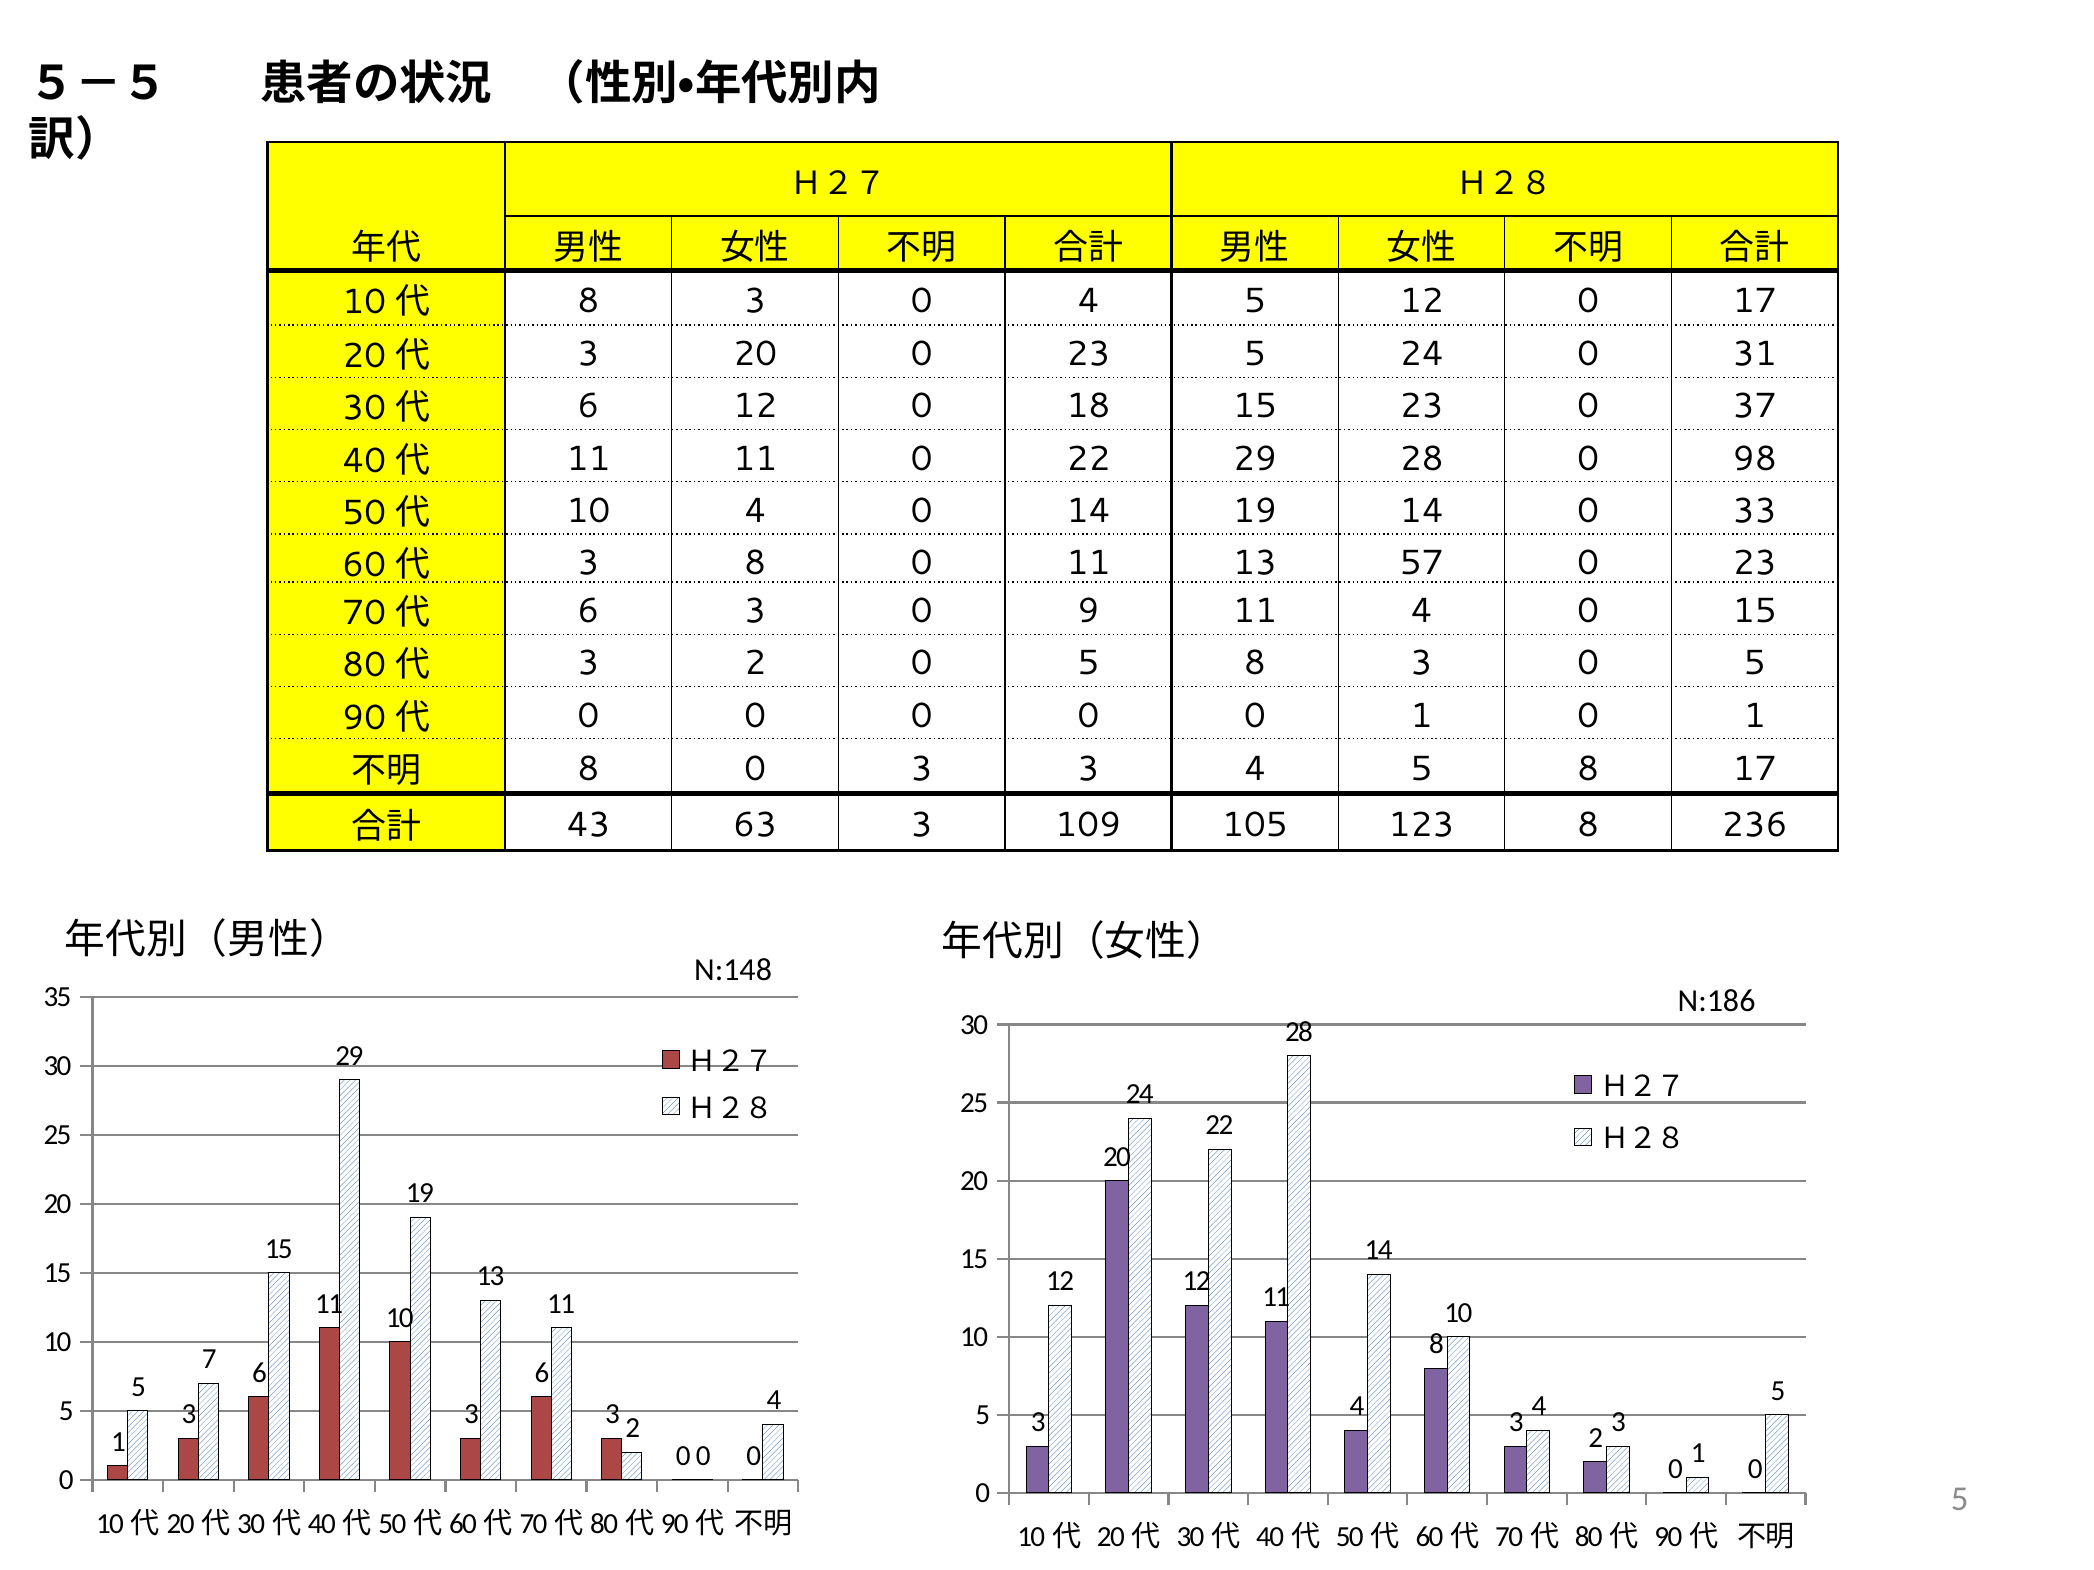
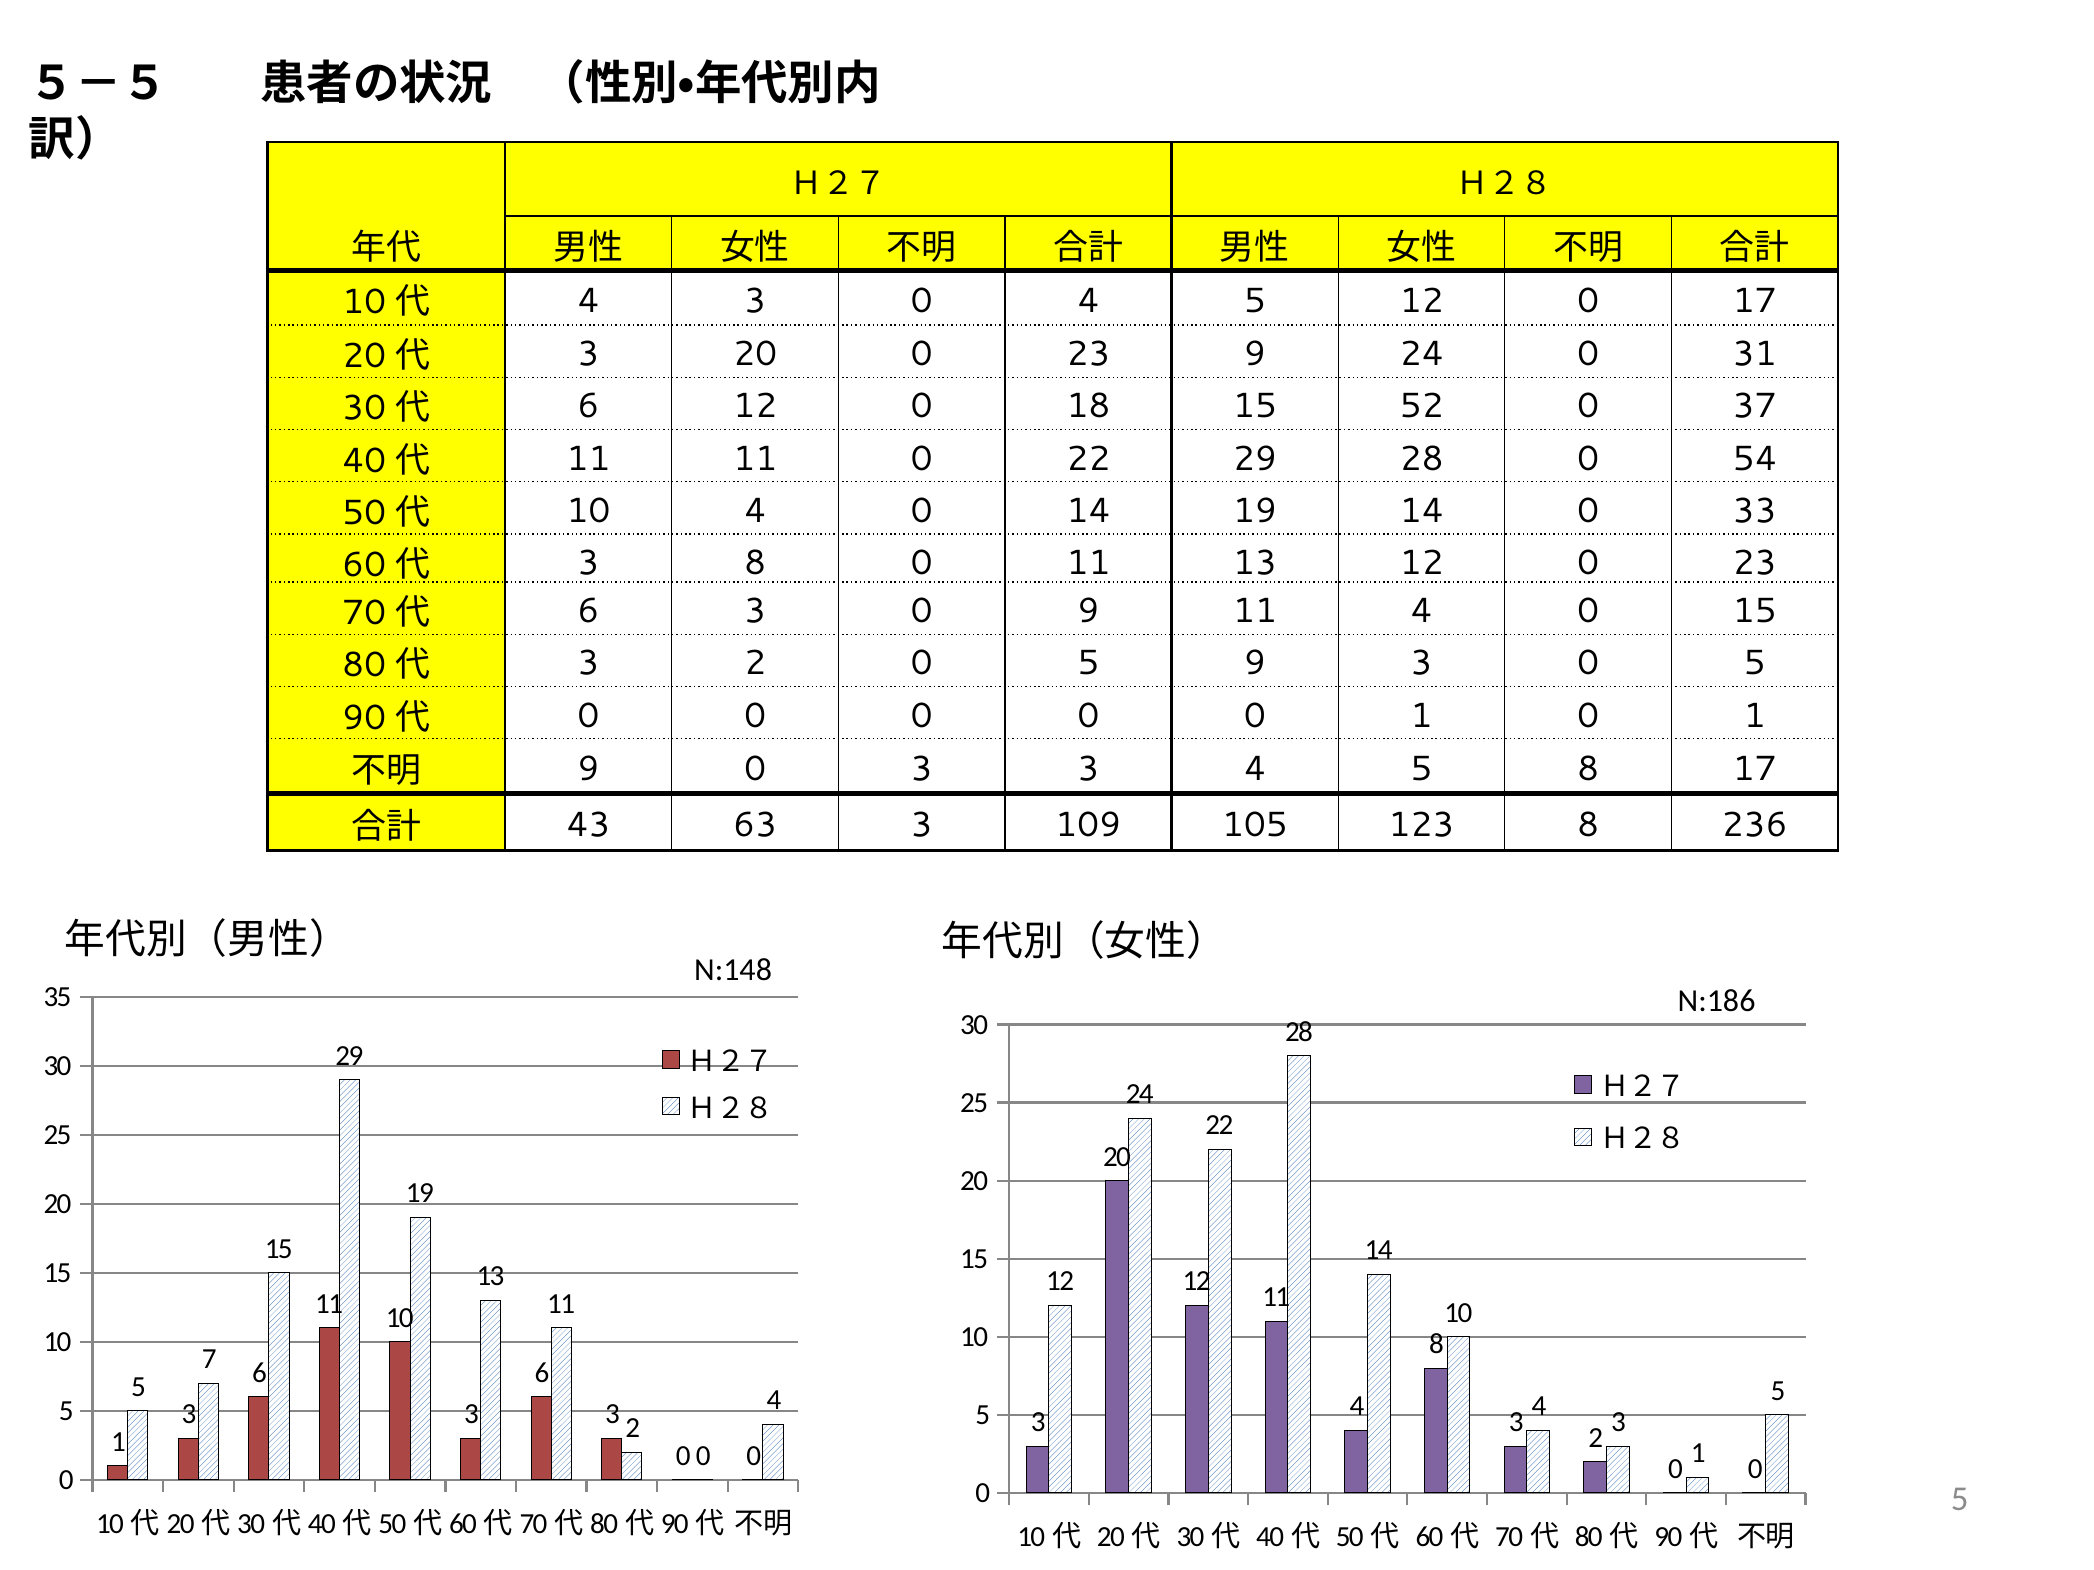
8: 8 -> 4 (588, 301)
23 5: 5 -> 9 (1255, 354)
15 23: 23 -> 52 (1422, 406)
98: 98 -> 54 (1755, 459)
13 57: 57 -> 12 (1422, 563)
0 5 8: 8 -> 9 (1255, 664)
8: 8 -> 9 (588, 769)
